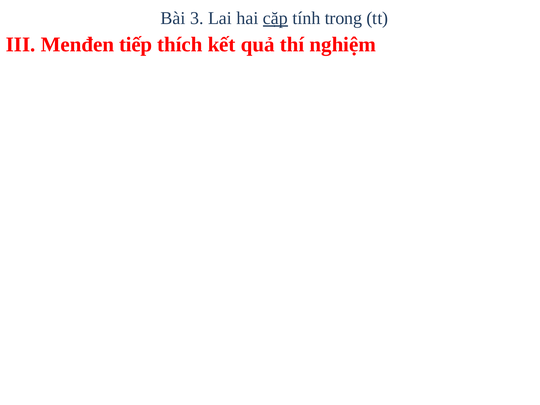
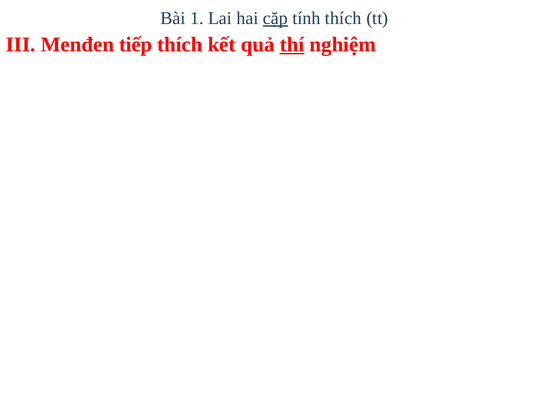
3: 3 -> 1 (197, 18)
tính trong: trong -> thích (343, 18)
thí underline: none -> present (292, 45)
